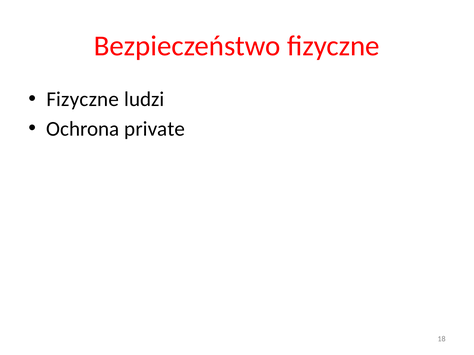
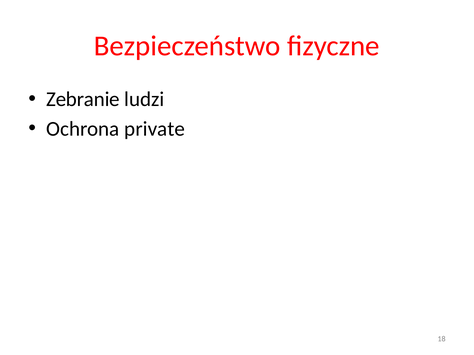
Fizyczne: Fizyczne -> Zebranie (83, 99)
